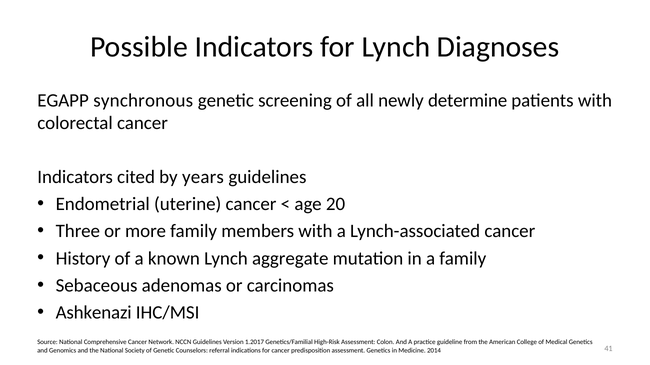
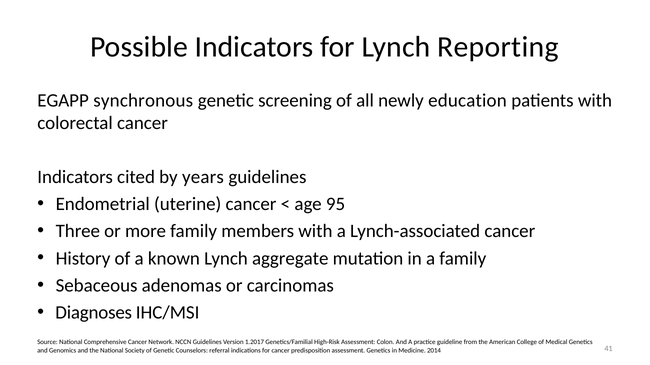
Diagnoses: Diagnoses -> Reporting (498, 47)
determine: determine -> education (467, 100)
20: 20 -> 95 (336, 205)
Ashkenazi: Ashkenazi -> Diagnoses (94, 313)
